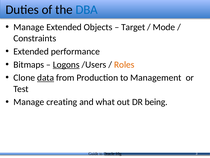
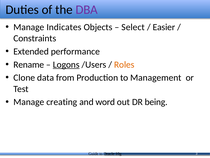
DBA colour: blue -> purple (87, 10)
Manage Extended: Extended -> Indicates (64, 27)
Target: Target -> Select (133, 27)
Mode: Mode -> Easier (164, 27)
Bitmaps: Bitmaps -> Rename (29, 64)
data underline: present -> none (46, 77)
what: what -> word (105, 102)
